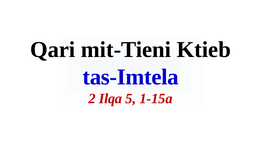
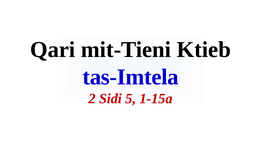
Ilqa: Ilqa -> Sidi (110, 98)
